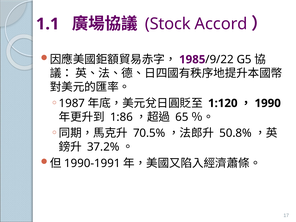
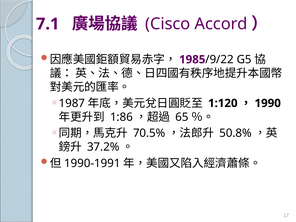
1.1: 1.1 -> 7.1 (48, 24)
Stock: Stock -> Cisco (168, 24)
